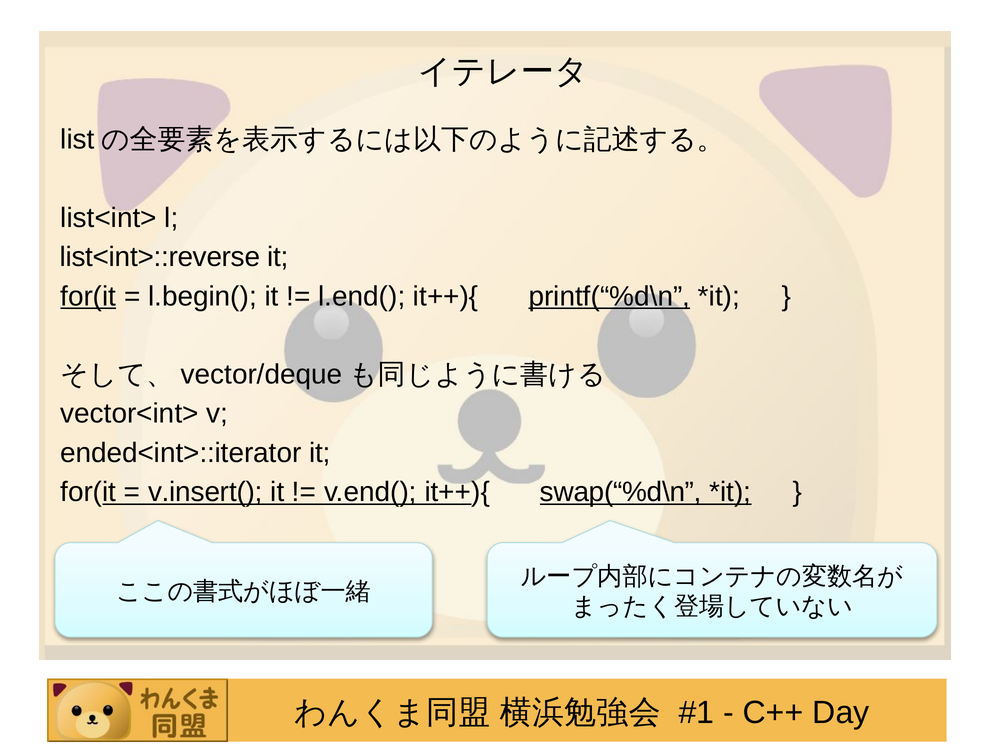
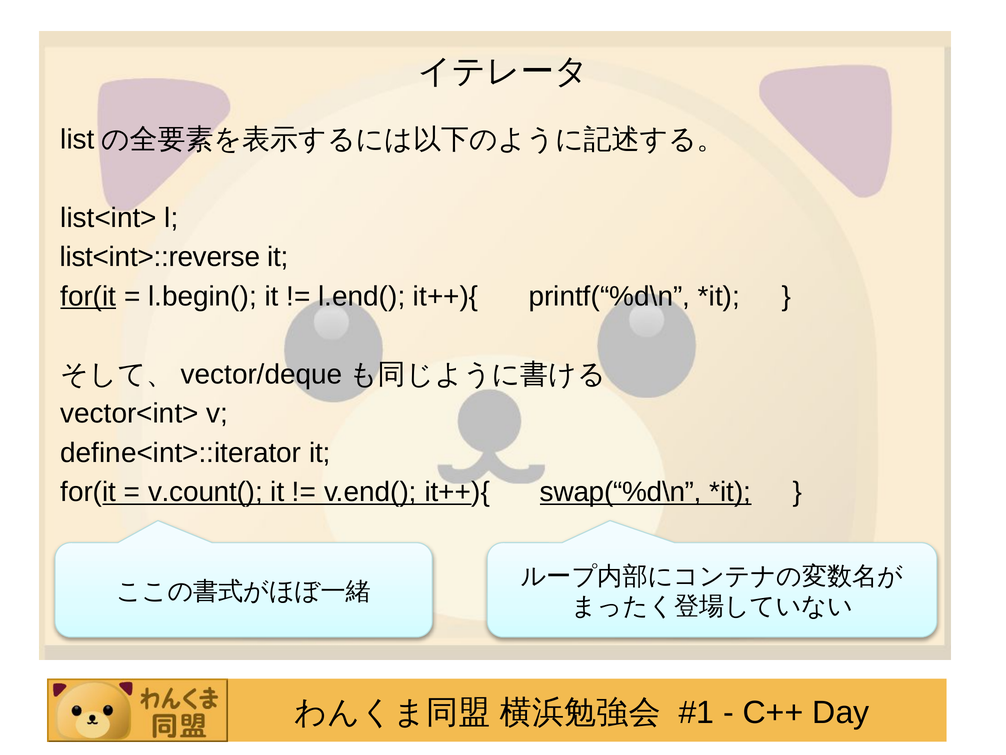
printf(“%d\n underline: present -> none (609, 296)
ended<int>::iterator: ended<int>::iterator -> define<int>::iterator (181, 453)
v.insert(: v.insert( -> v.count( (205, 492)
